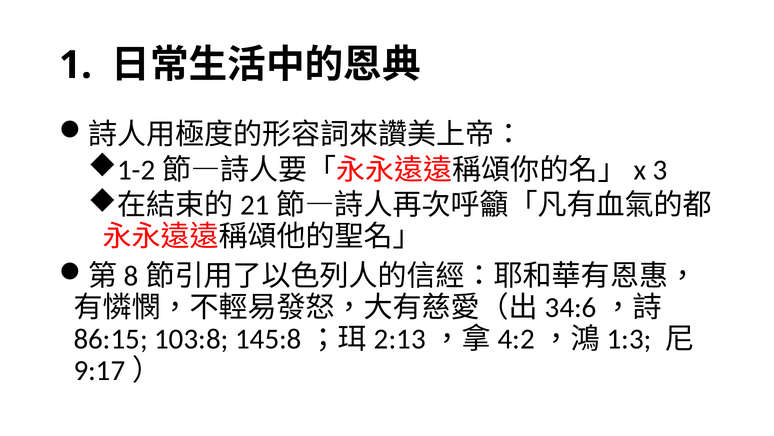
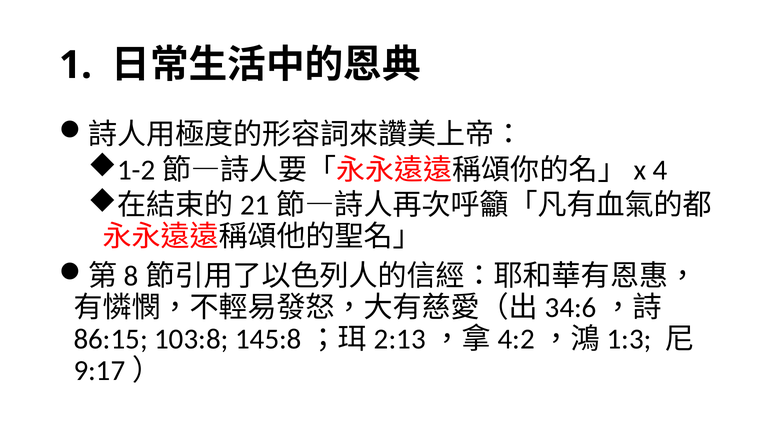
3: 3 -> 4 (660, 170)
